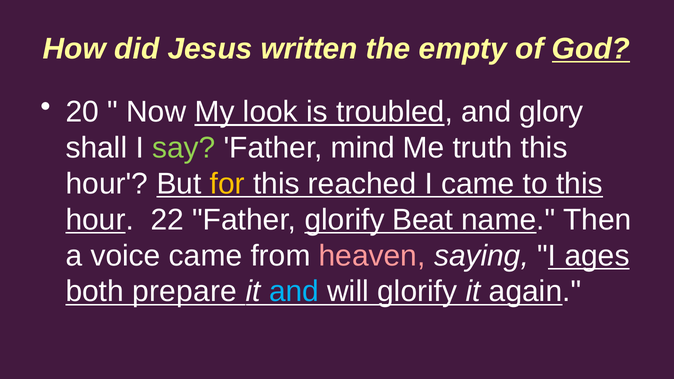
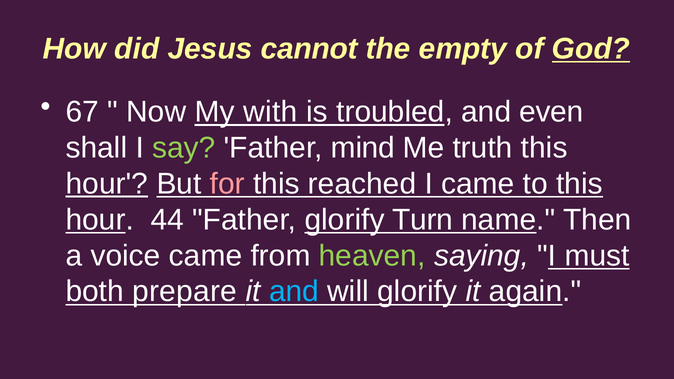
written: written -> cannot (309, 49)
20: 20 -> 67 (82, 112)
look: look -> with (270, 112)
glory: glory -> even (551, 112)
hour underline: none -> present (107, 184)
for colour: yellow -> pink (227, 184)
22: 22 -> 44 (167, 220)
Beat: Beat -> Turn (423, 220)
heaven colour: pink -> light green (372, 256)
ages: ages -> must (597, 256)
